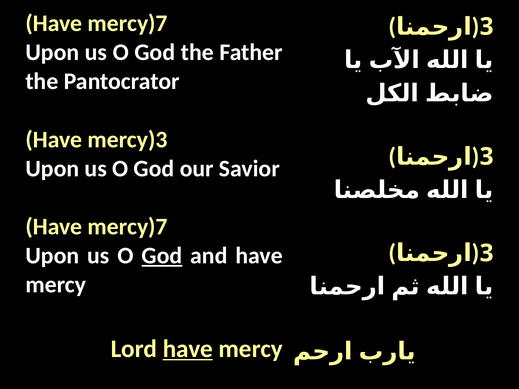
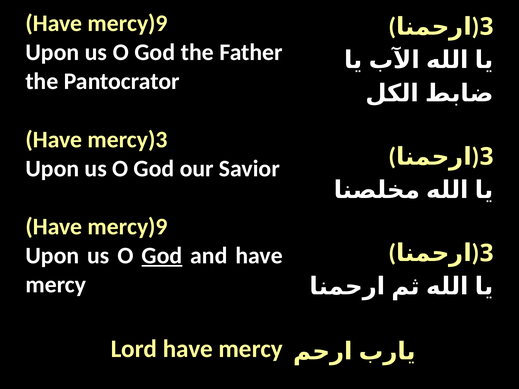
mercy)7: mercy)7 -> mercy)9 (128, 23)
mercy)7: mercy)7 -> mercy)9 (128, 227)
have underline: present -> none (188, 349)
